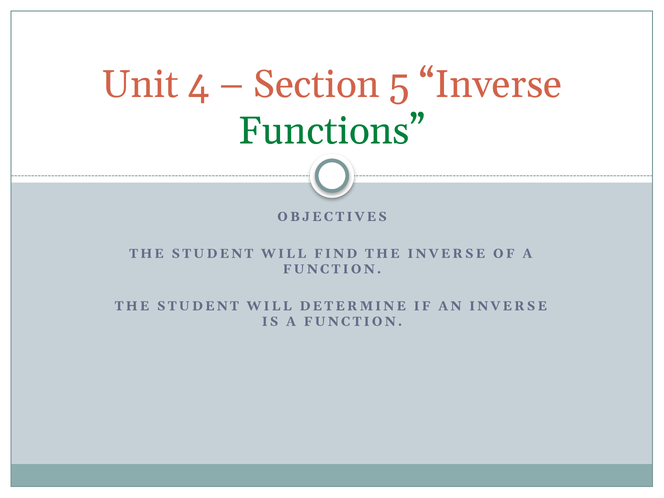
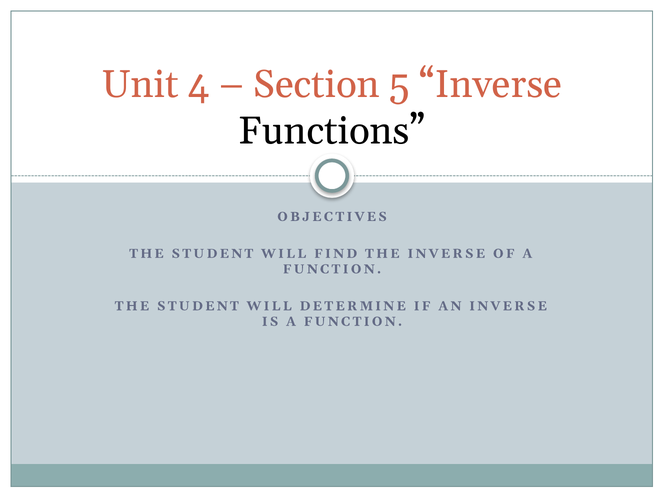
Functions colour: green -> black (332, 131)
